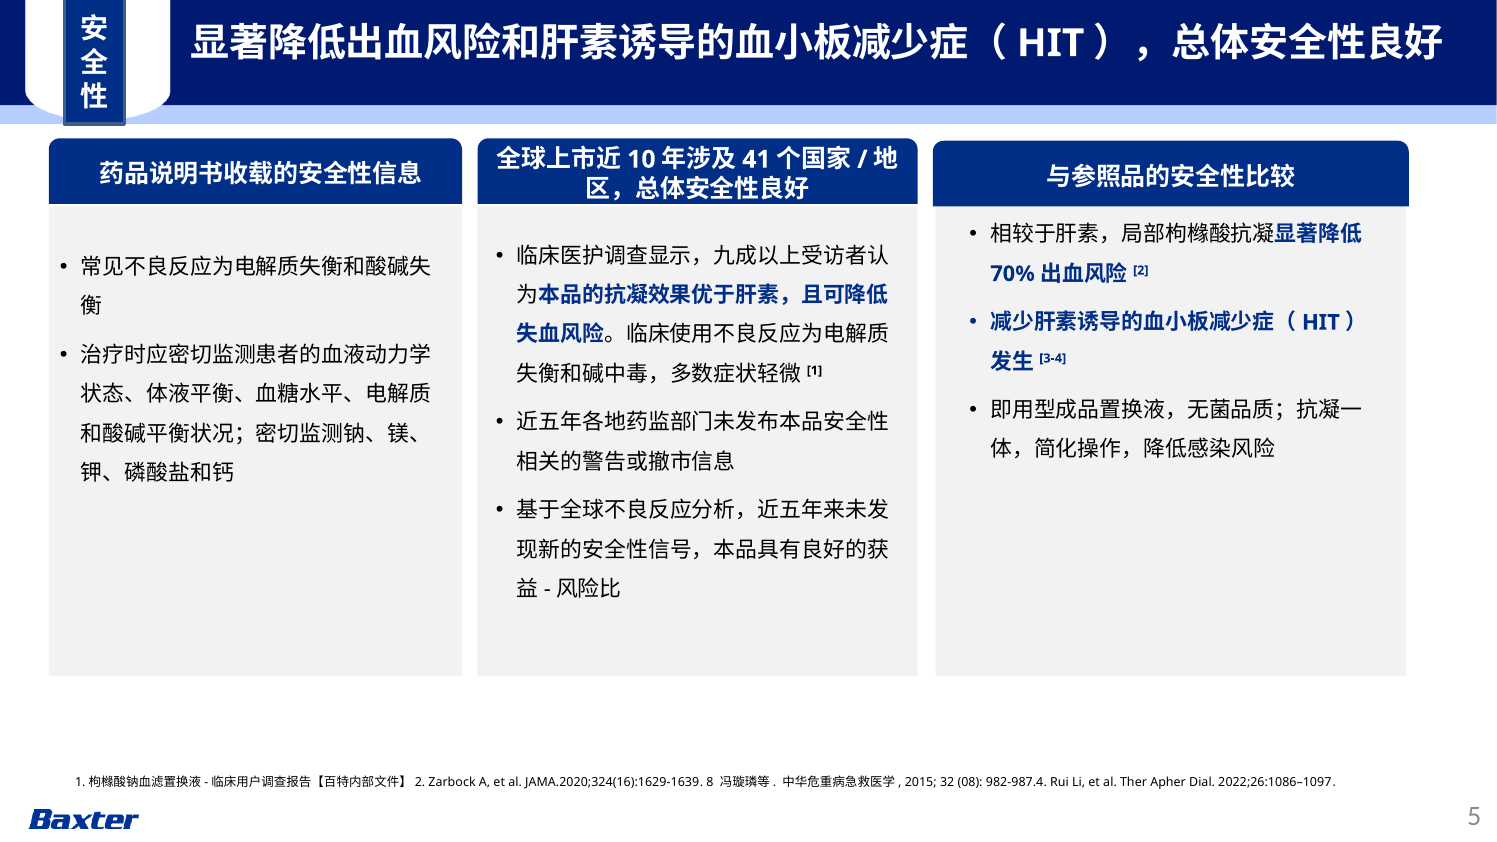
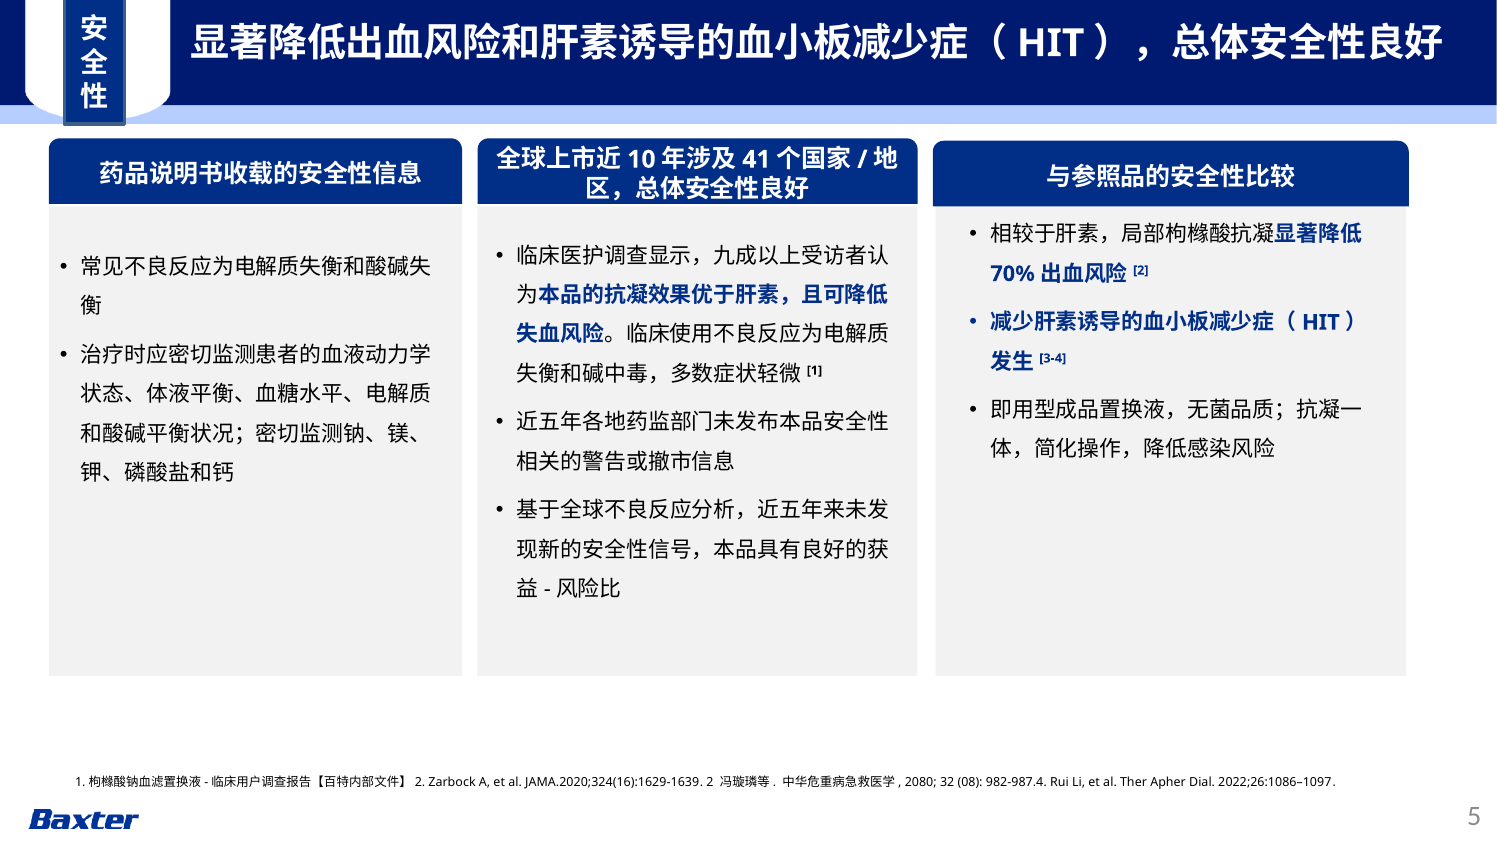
8: 8 -> 2 (710, 782)
2015: 2015 -> 2080 (921, 782)
